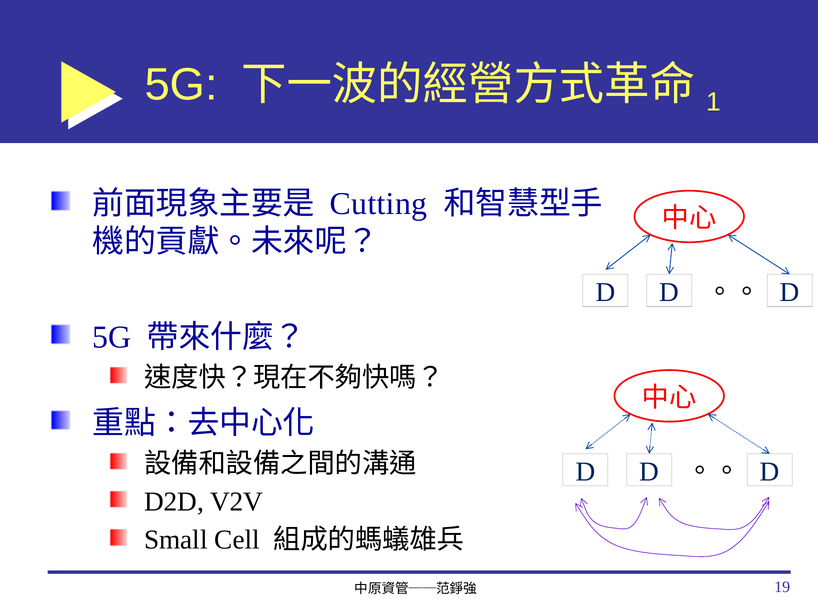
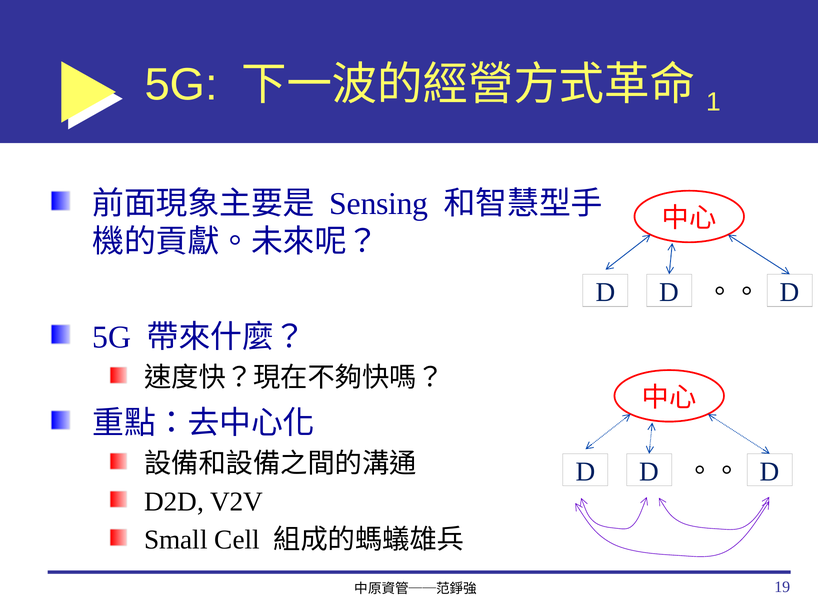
Cutting: Cutting -> Sensing (379, 204)
